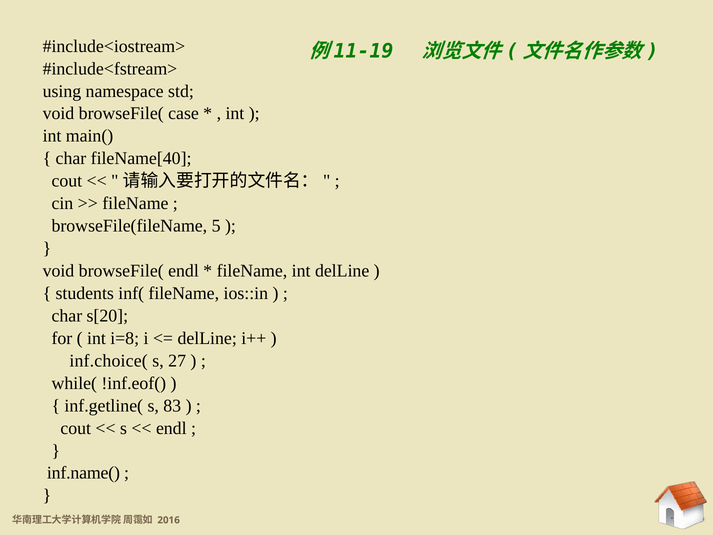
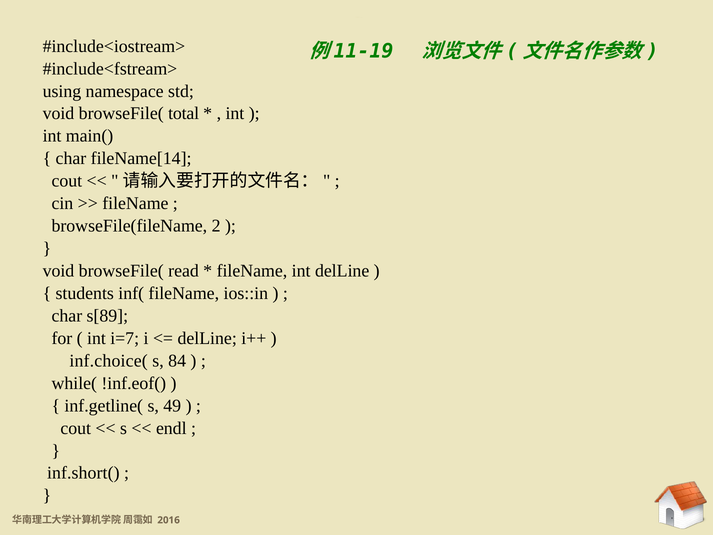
case: case -> total (184, 114)
fileName[40: fileName[40 -> fileName[14 (141, 158)
browseFile(fileName 5: 5 -> 2 (216, 226)
browseFile( endl: endl -> read (184, 271)
s[20: s[20 -> s[89 (107, 316)
i=8: i=8 -> i=7 (125, 338)
27: 27 -> 84 (177, 361)
83: 83 -> 49 (172, 405)
inf.name(: inf.name( -> inf.short( (83, 473)
